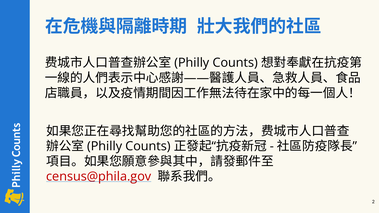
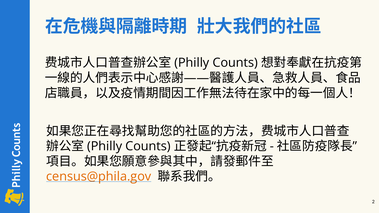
census@phila.gov colour: red -> orange (99, 177)
